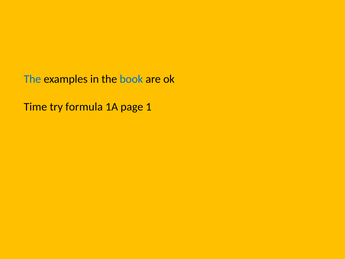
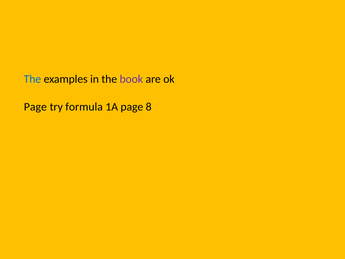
book colour: blue -> purple (131, 79)
Time: Time -> Page (35, 107)
1: 1 -> 8 (149, 107)
